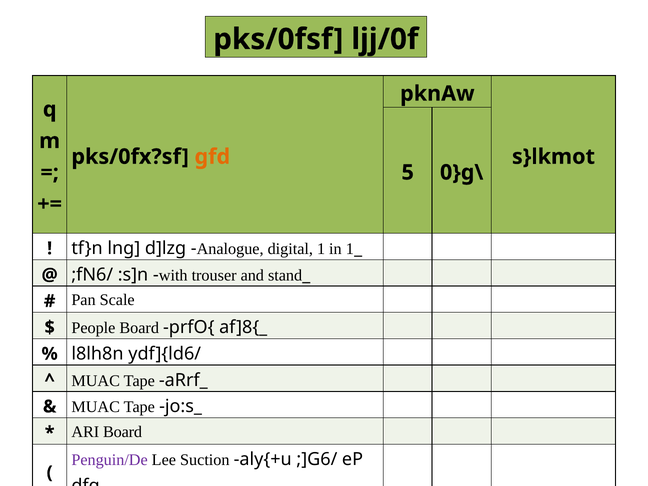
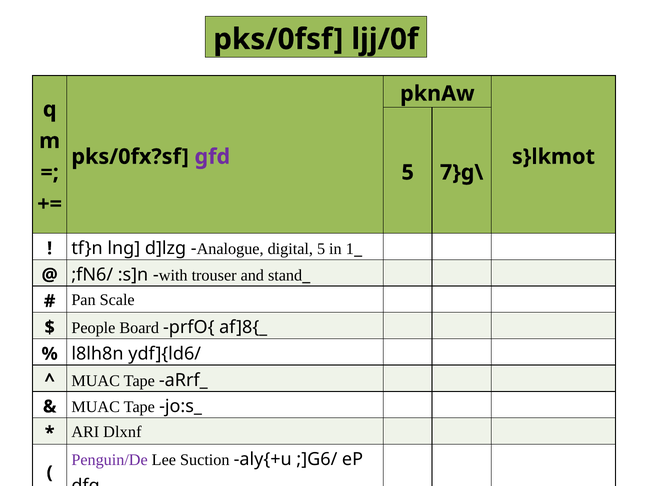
gfd colour: orange -> purple (212, 157)
0}g\: 0}g\ -> 7}g\ (462, 172)
digital 1: 1 -> 5 (321, 249)
ARI Board: Board -> Dlxnf (122, 432)
